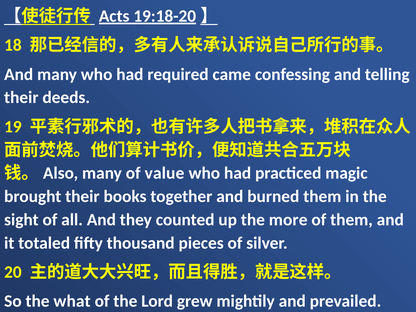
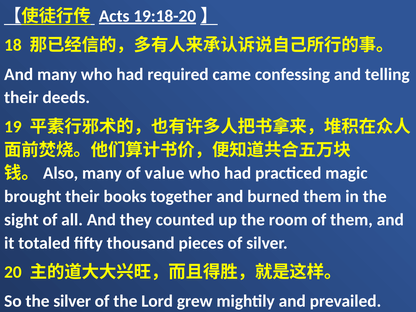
more: more -> room (288, 220)
the what: what -> silver (72, 301)
